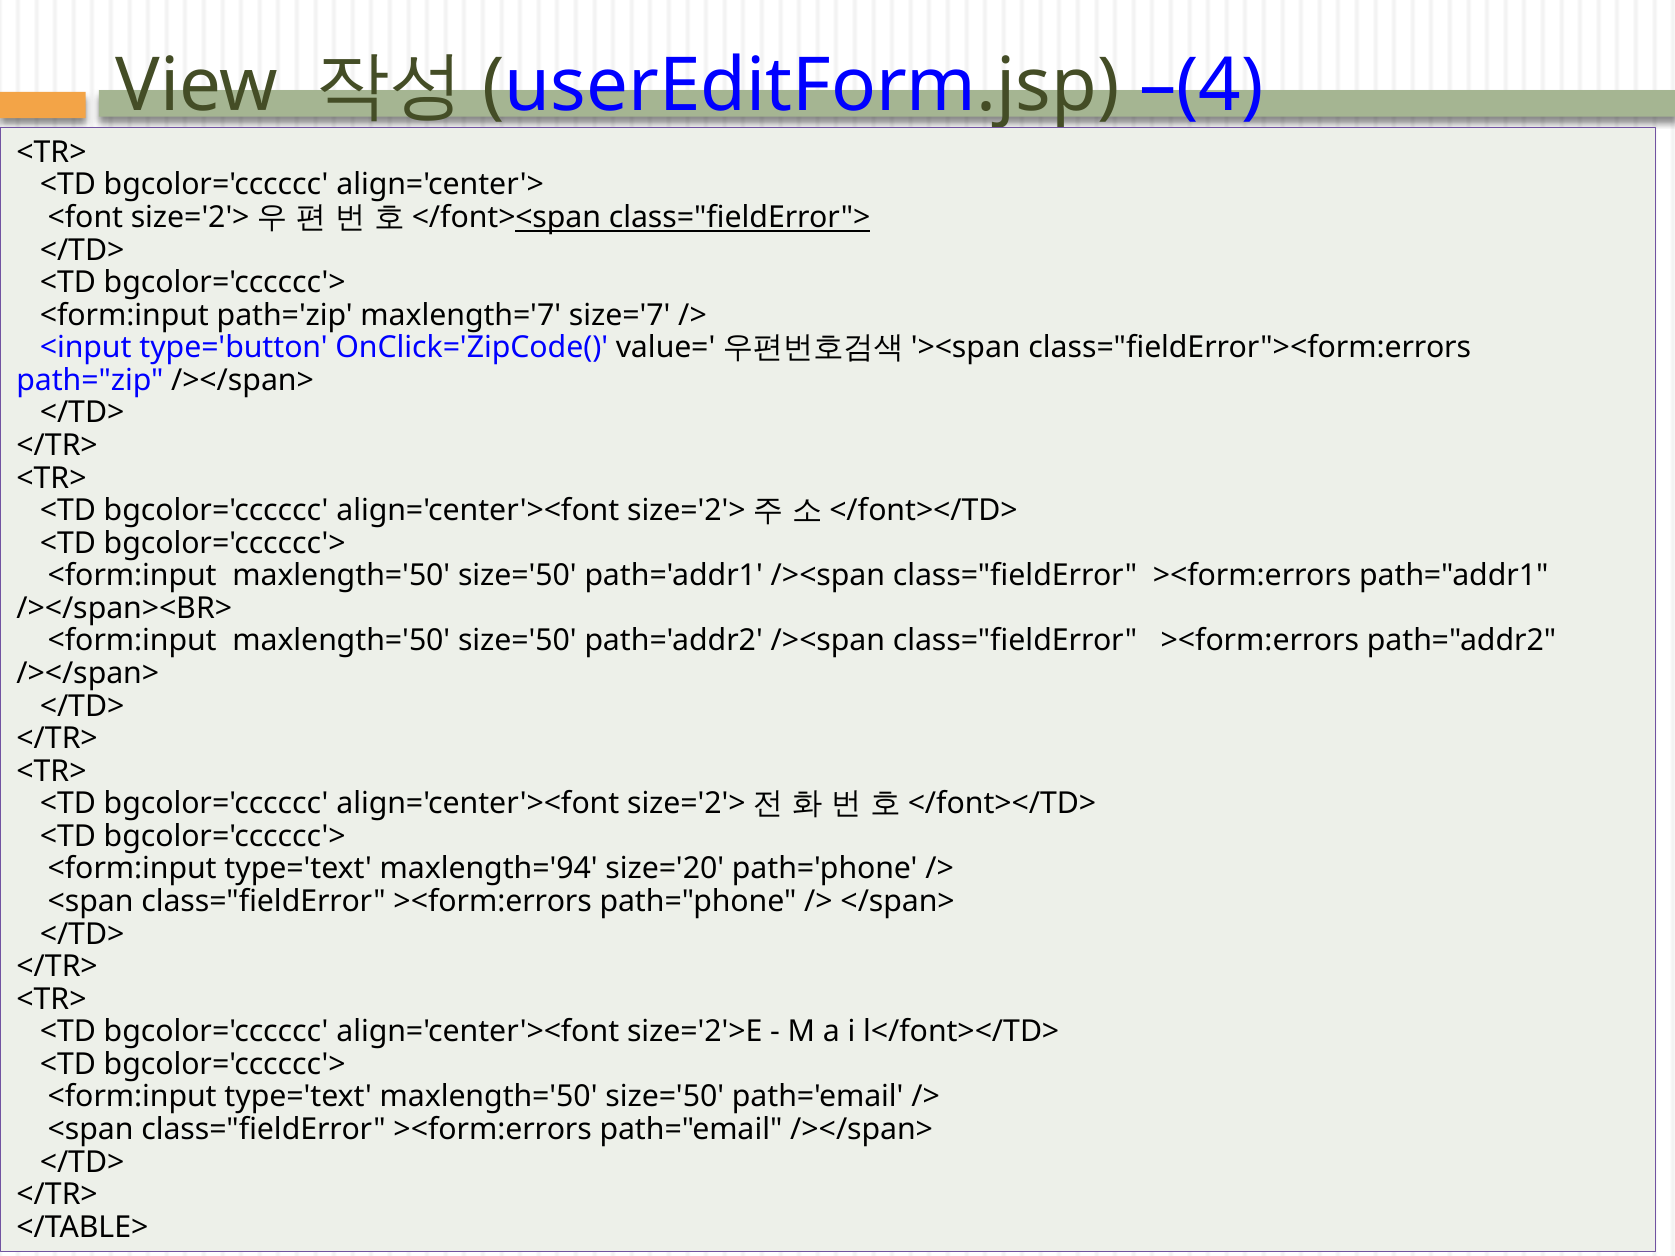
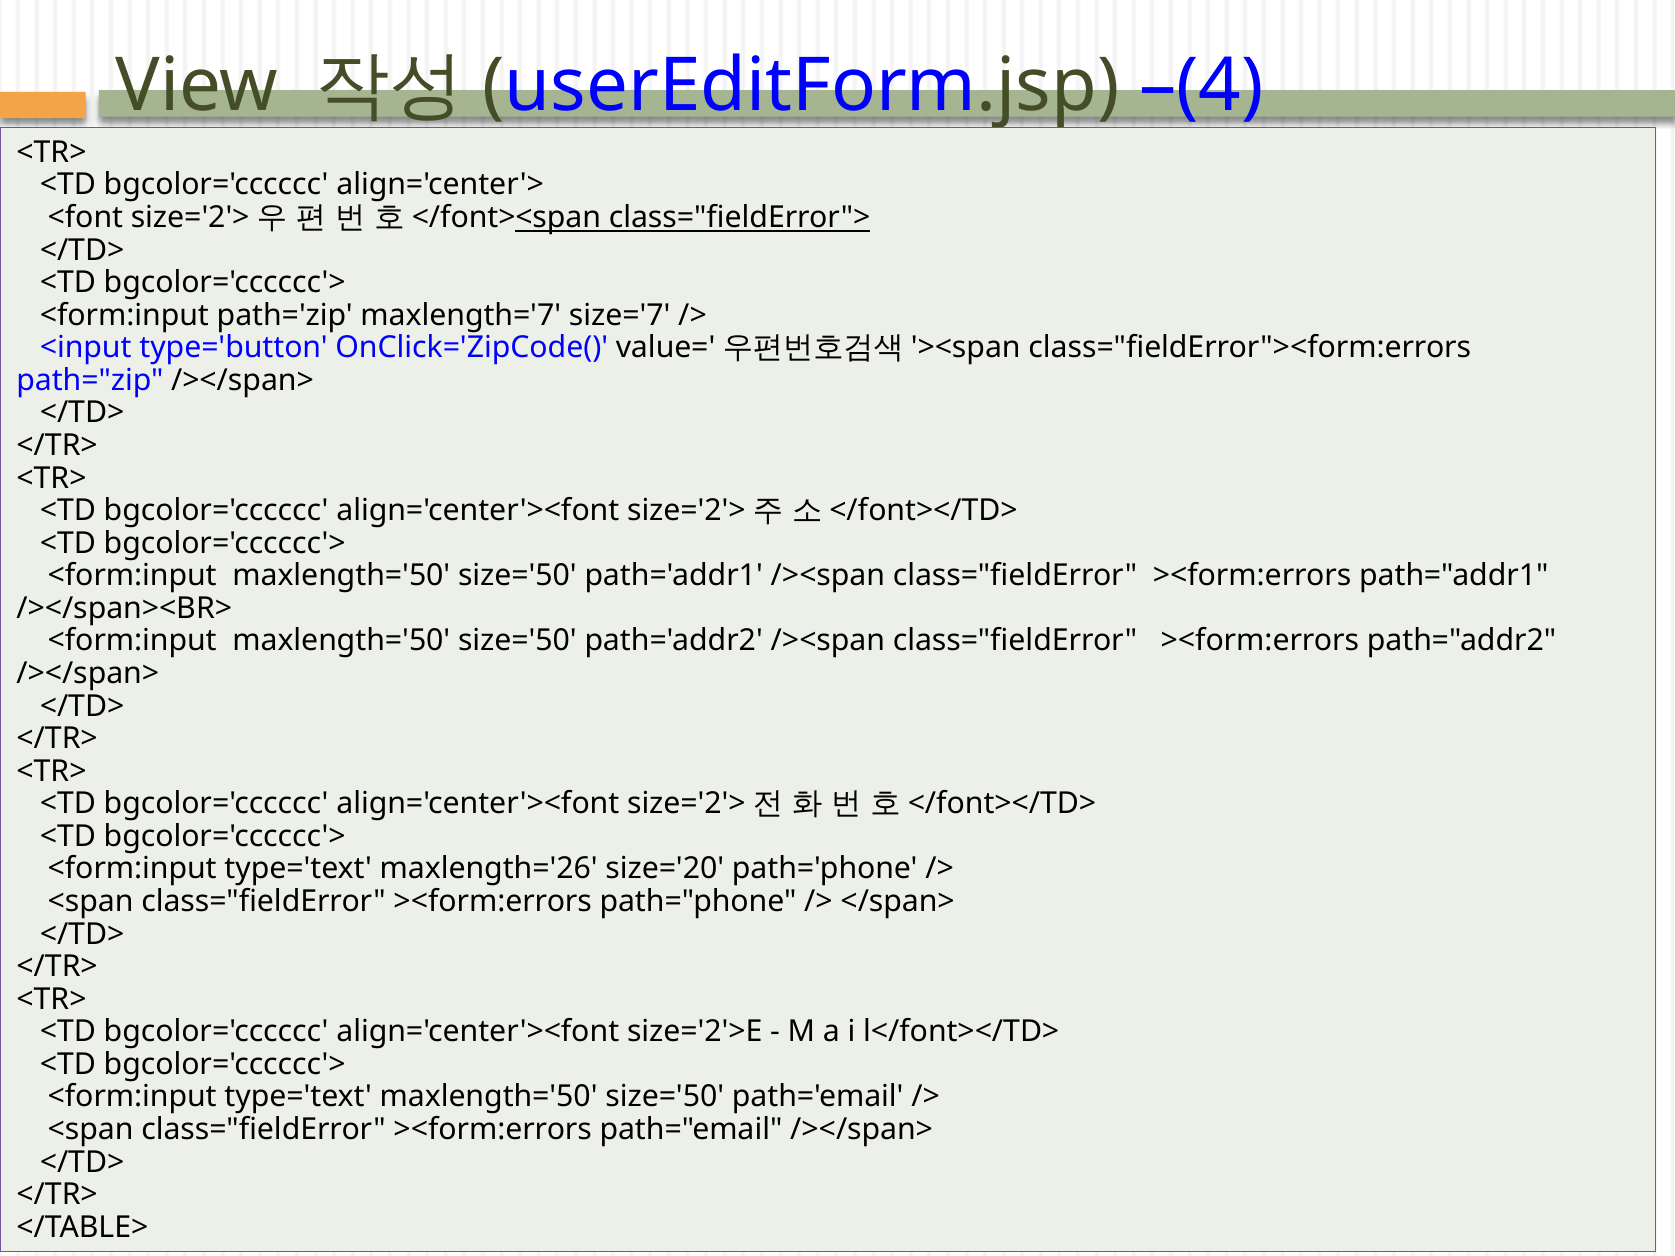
maxlength='94: maxlength='94 -> maxlength='26 (489, 869)
